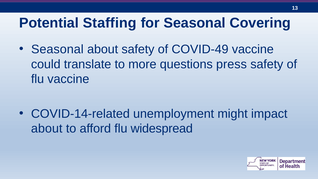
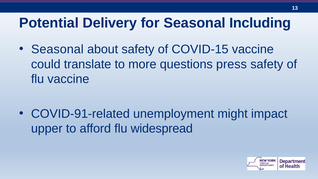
Staffing: Staffing -> Delivery (110, 23)
Covering: Covering -> Including (260, 23)
COVID-49: COVID-49 -> COVID-15 (200, 49)
COVID-14-related: COVID-14-related -> COVID-91-related (80, 114)
about: about -> upper (47, 128)
